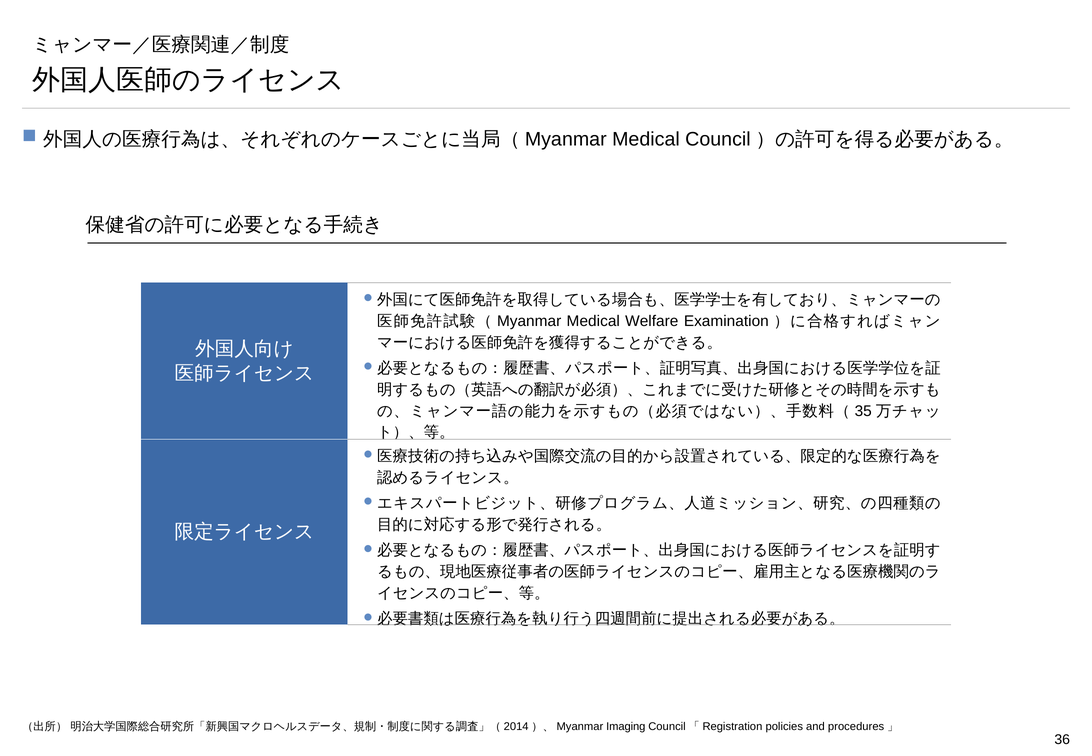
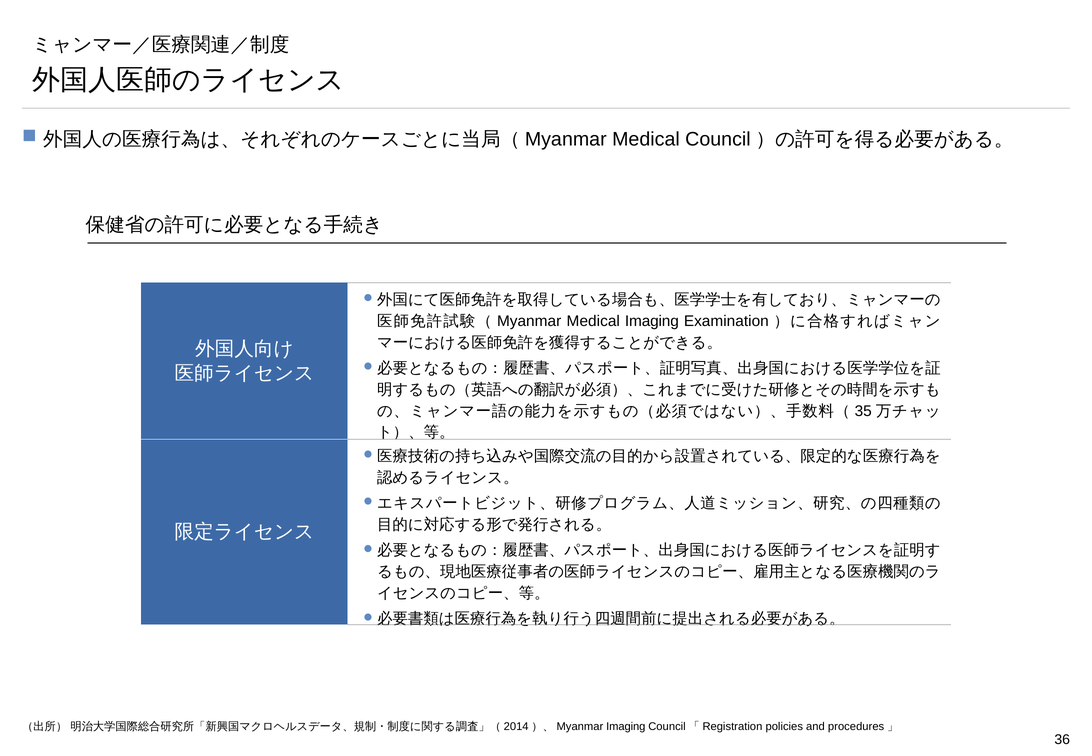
Medical Welfare: Welfare -> Imaging (652, 321)
